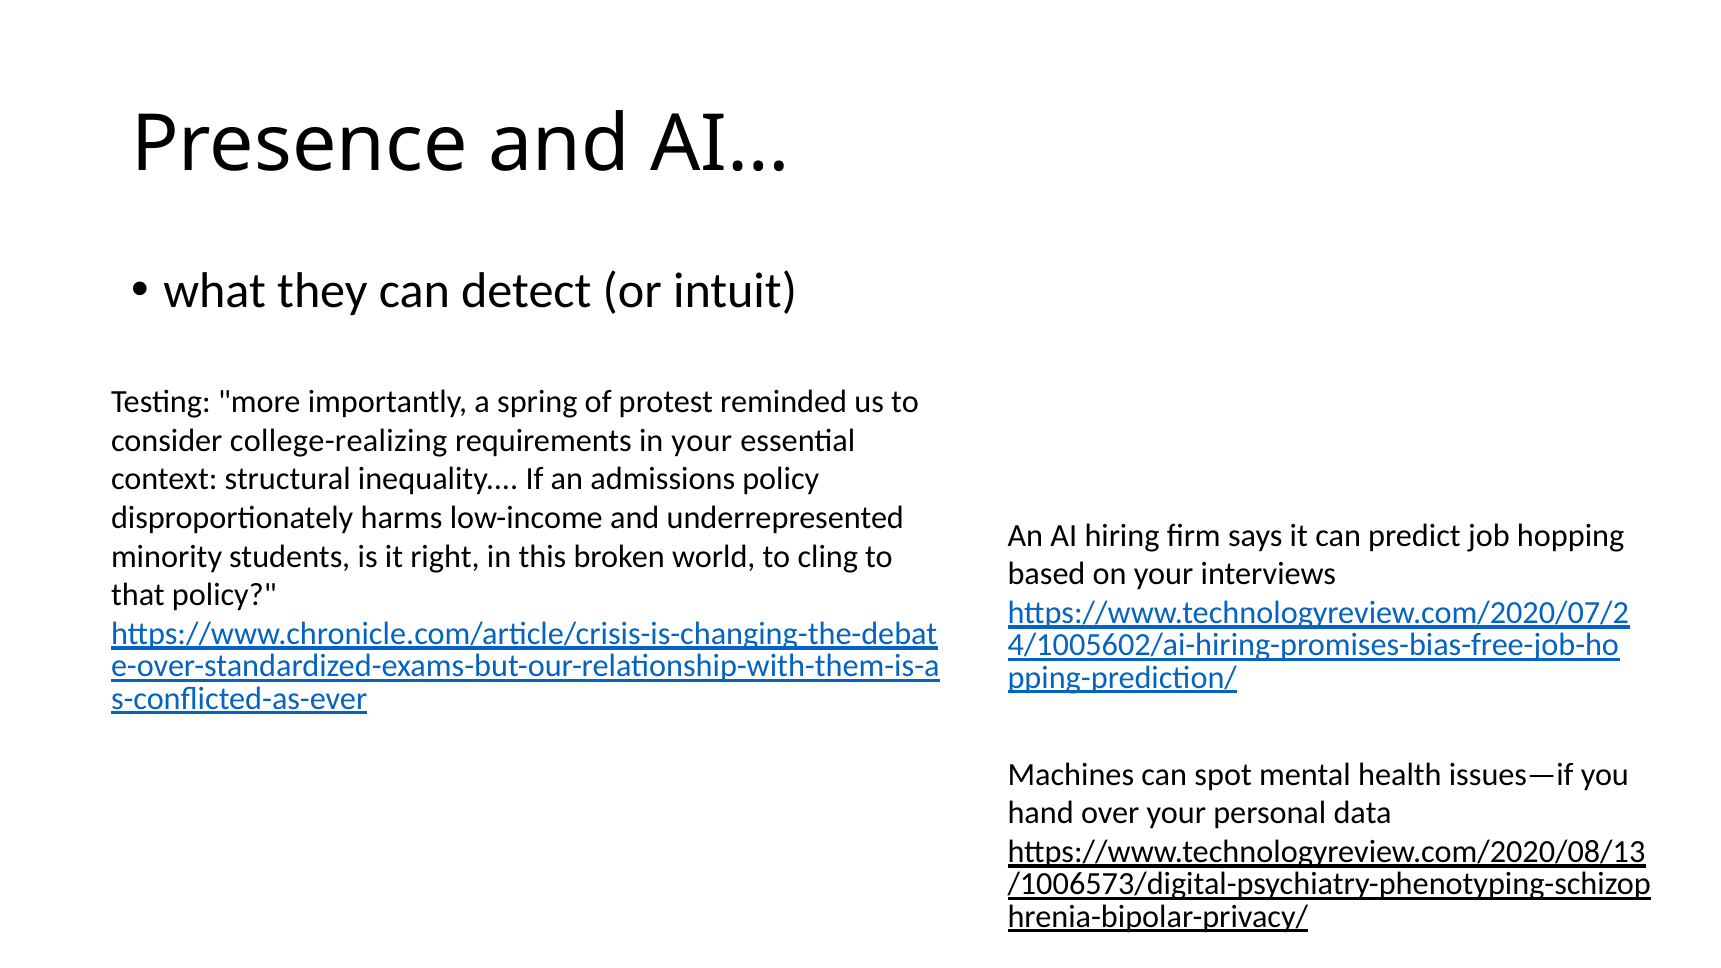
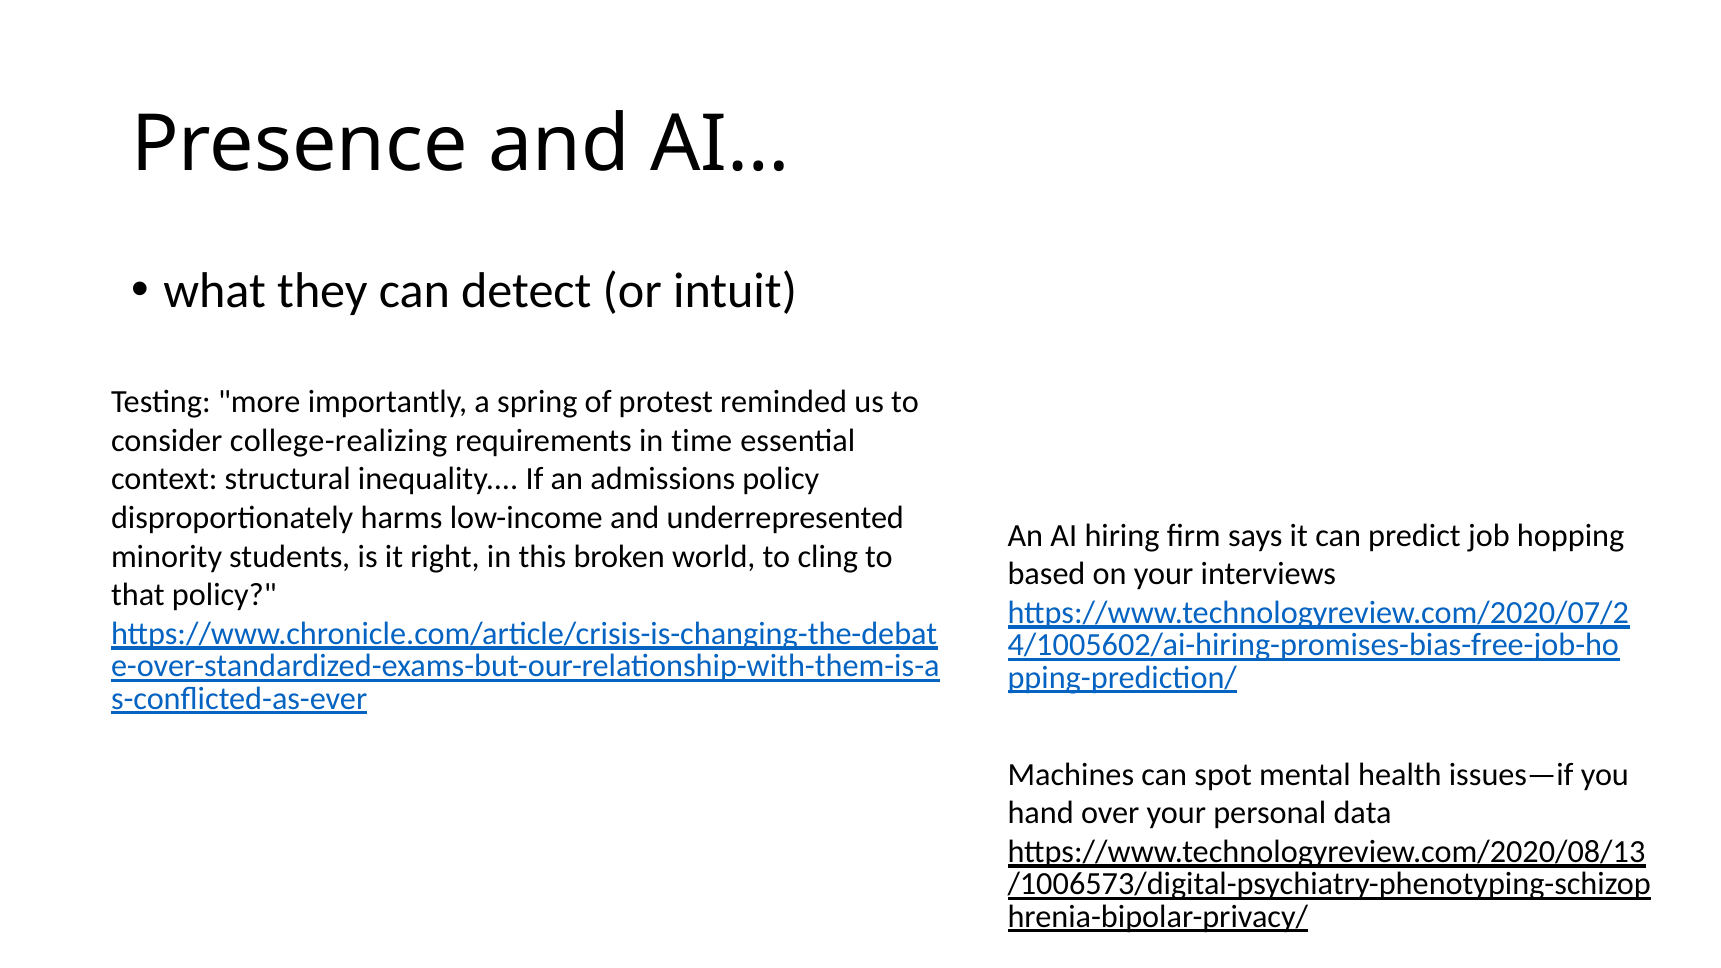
in your: your -> time (702, 440)
